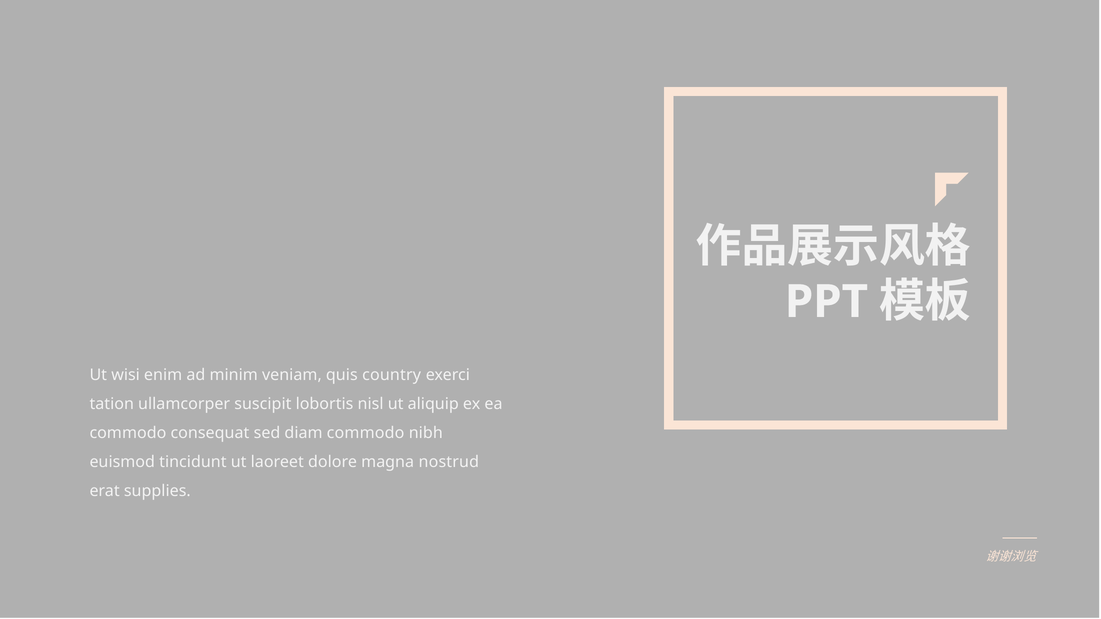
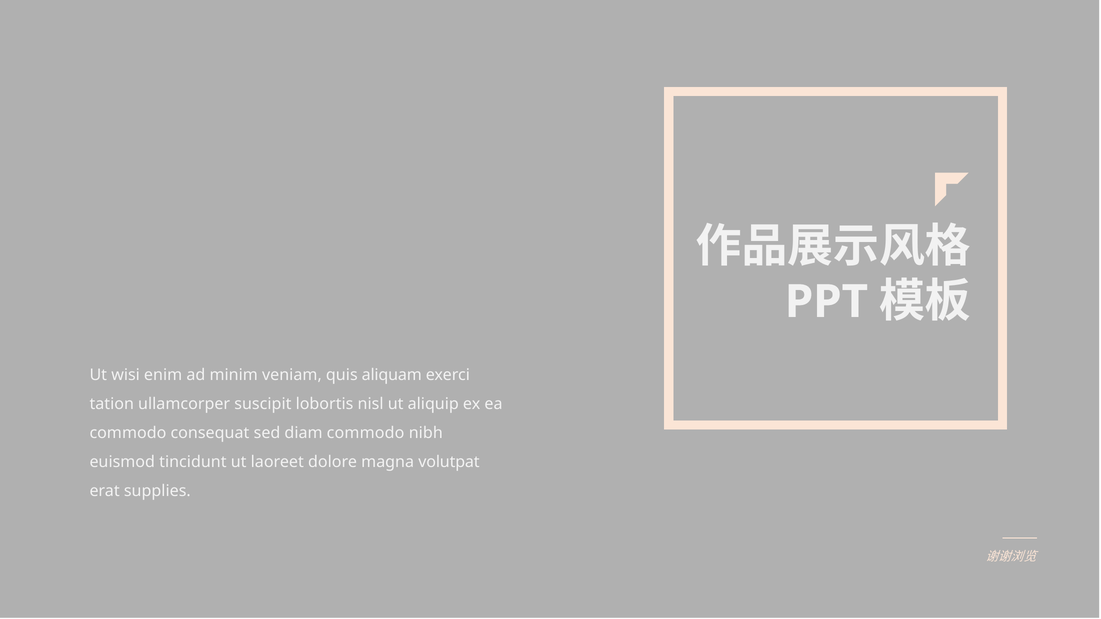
country: country -> aliquam (392, 375)
nostrud: nostrud -> volutpat (449, 462)
